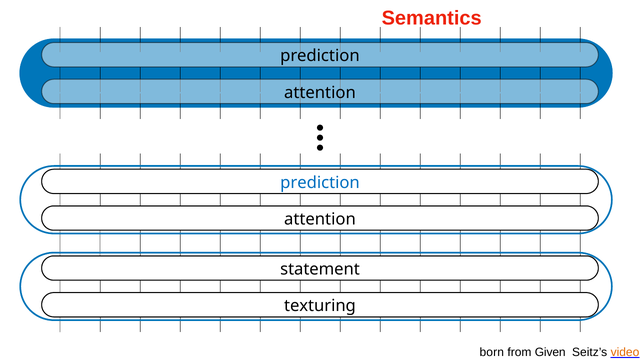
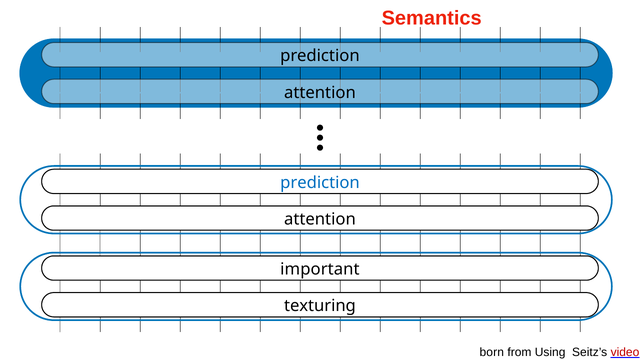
statement: statement -> important (320, 269)
Given: Given -> Using (550, 352)
video colour: orange -> red (625, 352)
